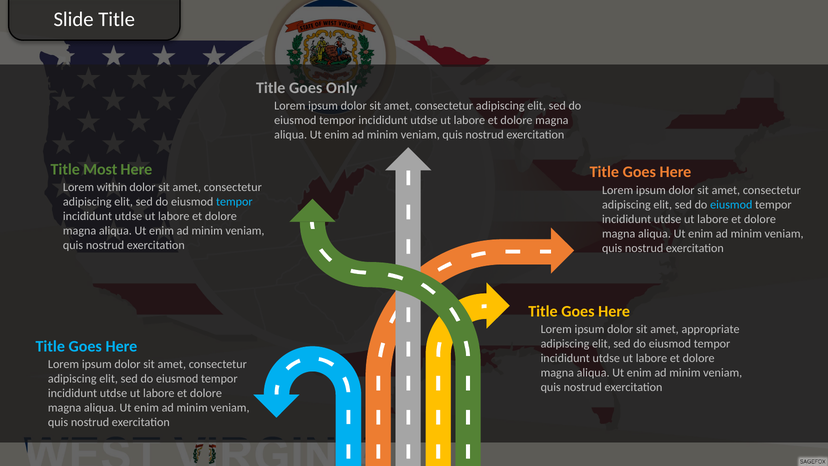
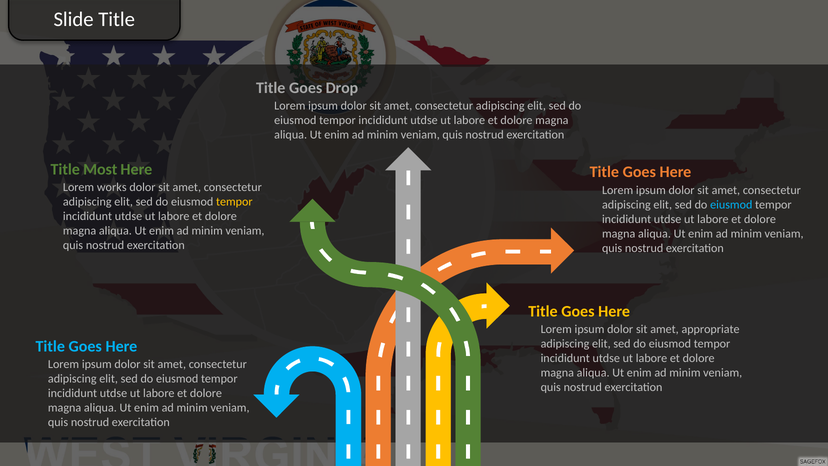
Only: Only -> Drop (342, 88)
within: within -> works (112, 187)
tempor colour: light blue -> yellow (234, 202)
